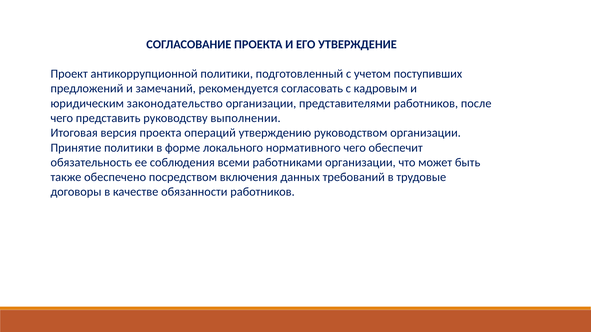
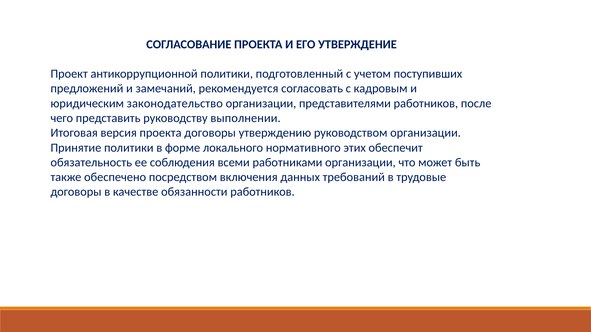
проекта операций: операций -> договоры (210, 133)
нормативного чего: чего -> этих (355, 148)
